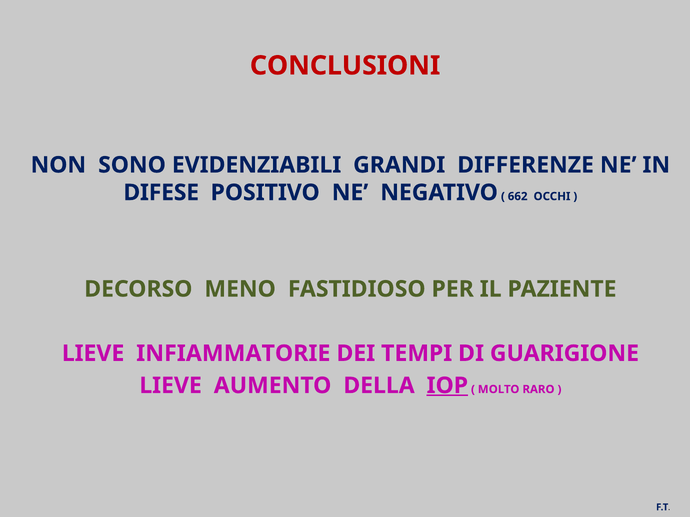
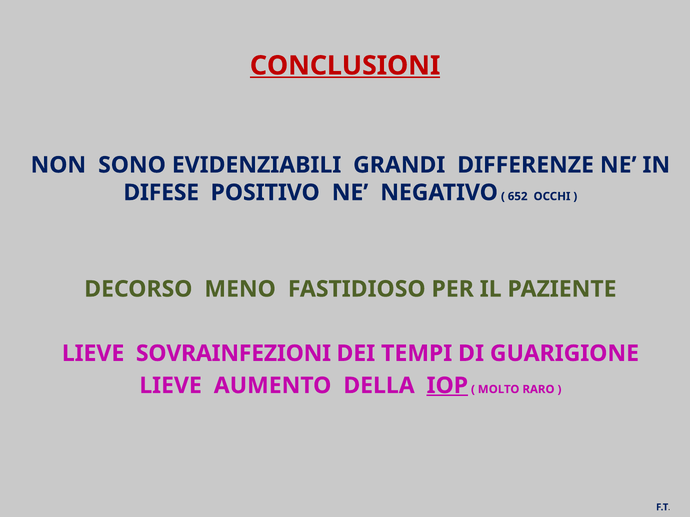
CONCLUSIONI underline: none -> present (345, 66)
662: 662 -> 652 (518, 197)
INFIAMMATORIE: INFIAMMATORIE -> SOVRAINFEZIONI (233, 354)
